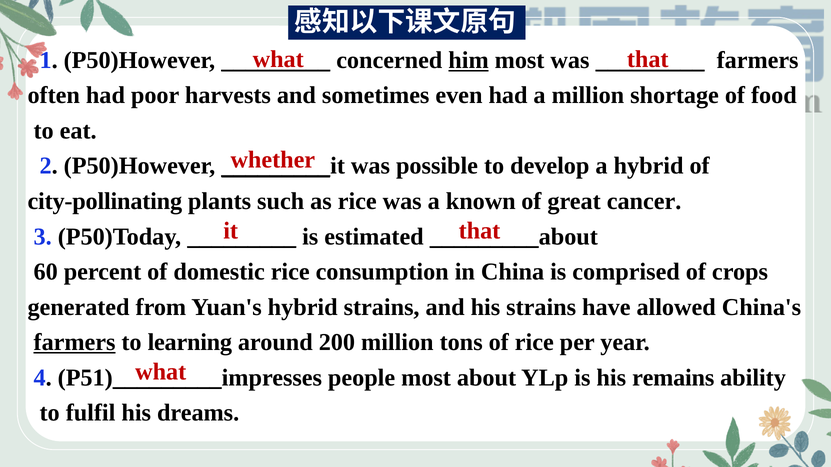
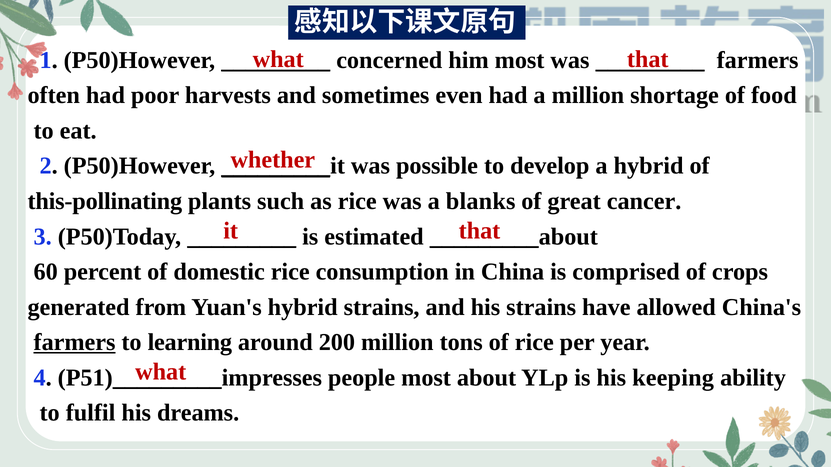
him underline: present -> none (469, 60)
city-pollinating: city-pollinating -> this-pollinating (105, 201)
known: known -> blanks (481, 201)
remains: remains -> keeping (673, 378)
